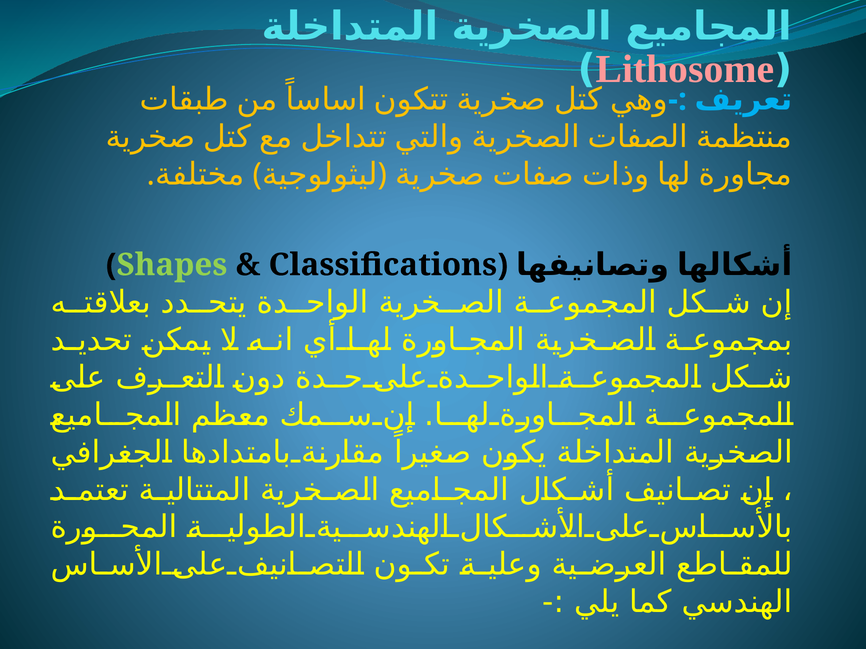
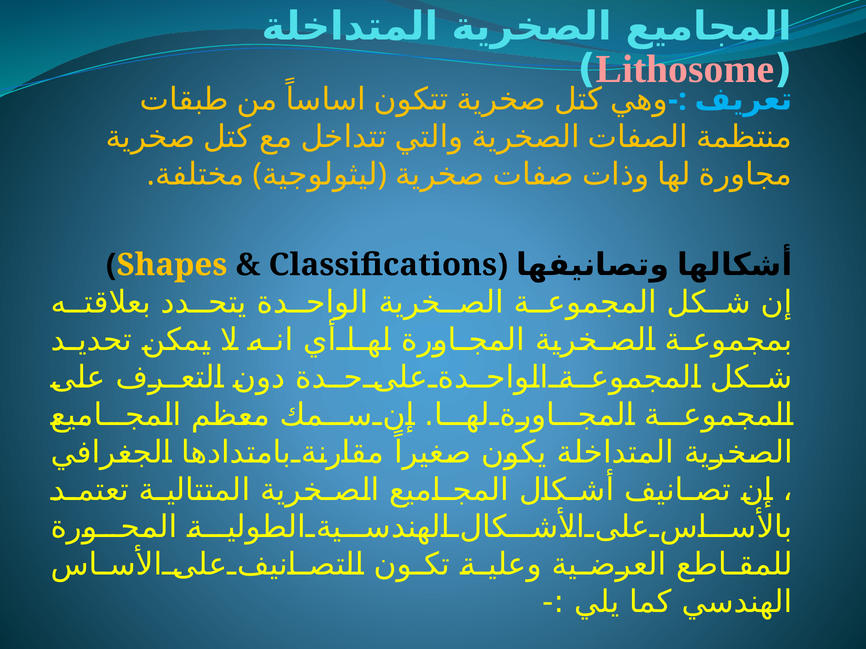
Shapes colour: light green -> yellow (172, 265)
